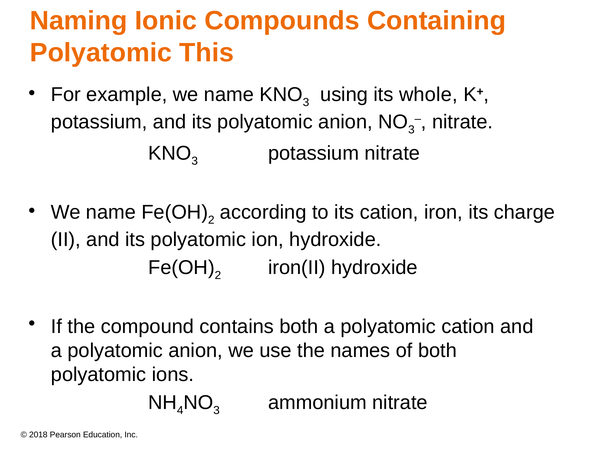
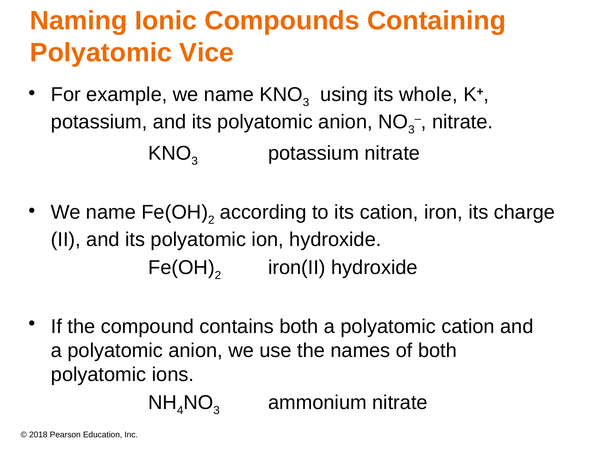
This: This -> Vice (207, 53)
